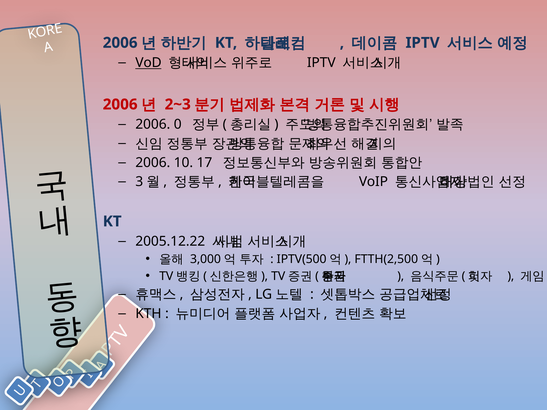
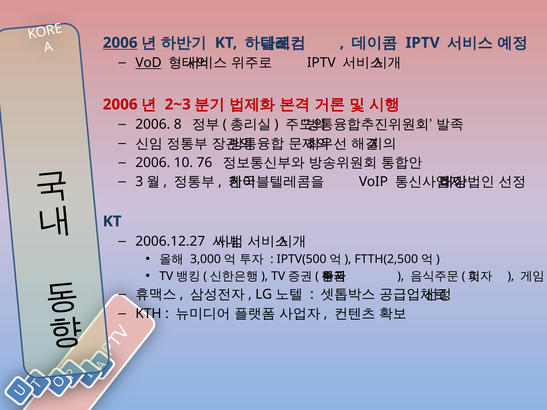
2006 underline: none -> present (120, 43)
0: 0 -> 8 (178, 124)
17: 17 -> 76 (204, 163)
2005.12.22: 2005.12.22 -> 2006.12.27 (170, 241)
